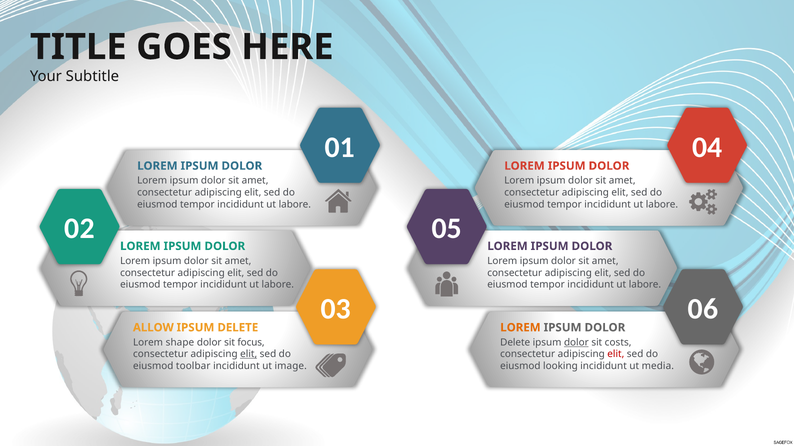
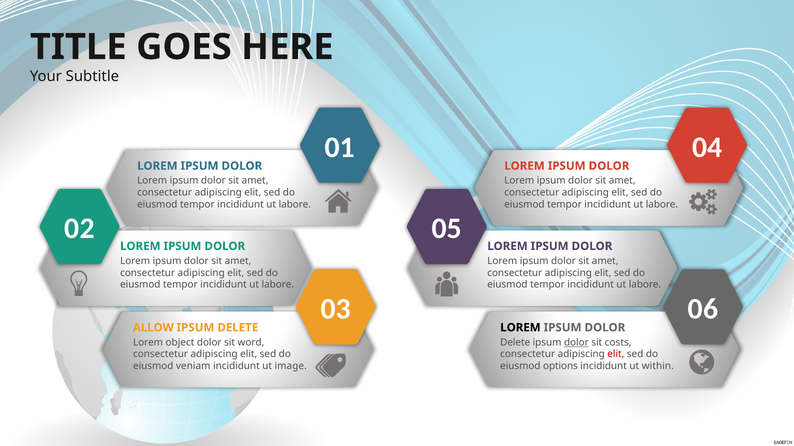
LOREM colour: orange -> black (520, 328)
shape: shape -> object (180, 343)
focus: focus -> word (251, 343)
elit underline: present -> none (249, 355)
toolbar: toolbar -> veniam (193, 367)
looking: looking -> options (560, 367)
media: media -> within (658, 367)
